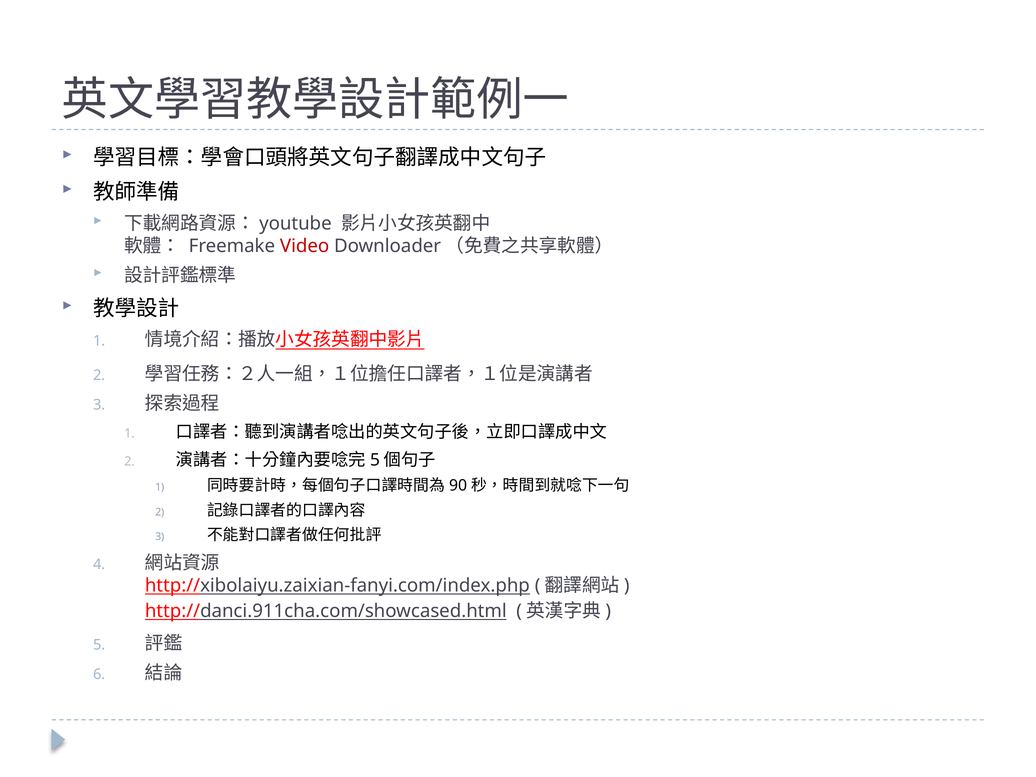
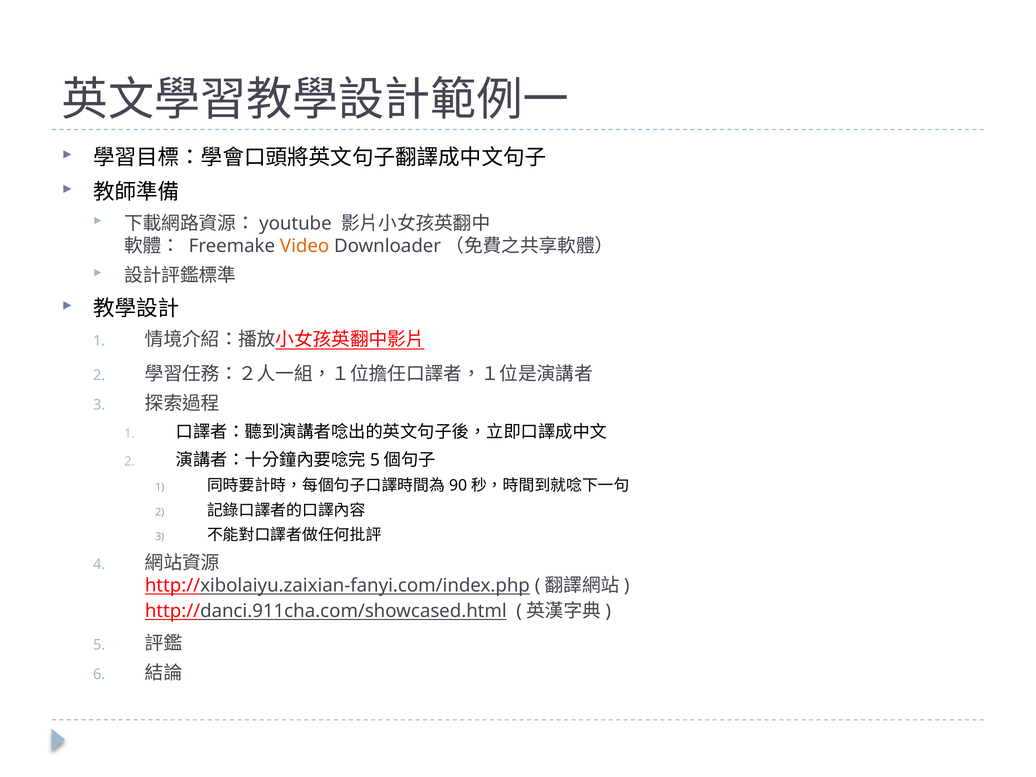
Video colour: red -> orange (305, 246)
